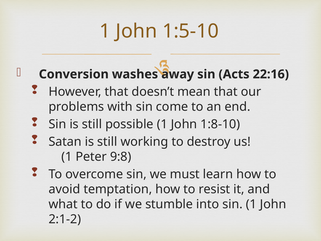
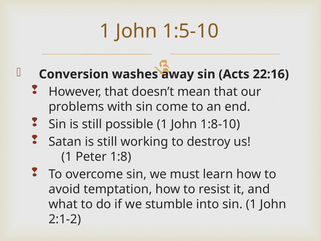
9:8: 9:8 -> 1:8 (121, 157)
